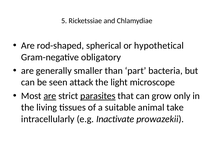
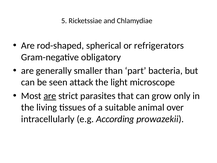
hypothetical: hypothetical -> refrigerators (159, 46)
parasites underline: present -> none (98, 96)
take: take -> over (175, 107)
Inactivate: Inactivate -> According (115, 119)
